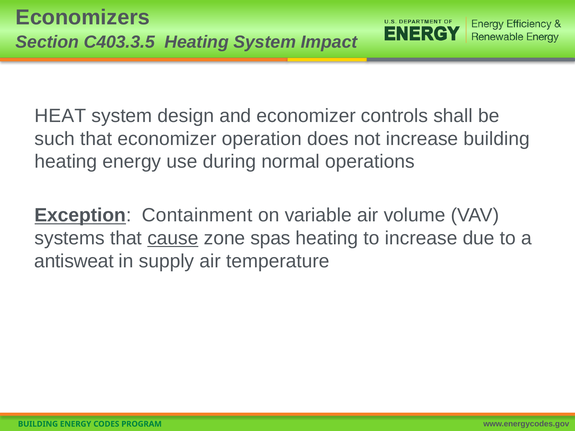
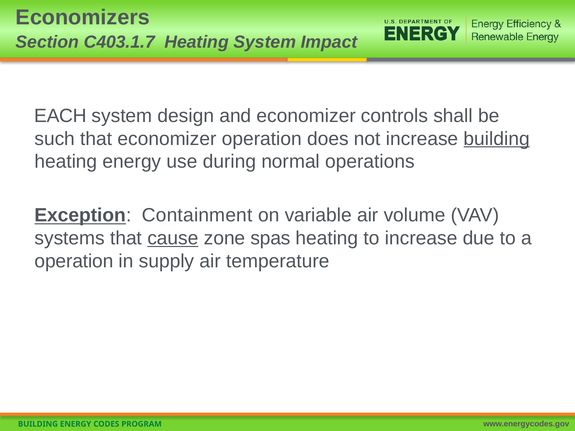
C403.3.5: C403.3.5 -> C403.1.7 (119, 42)
HEAT: HEAT -> EACH (60, 116)
building underline: none -> present (497, 139)
antisweat: antisweat -> operation (74, 261)
